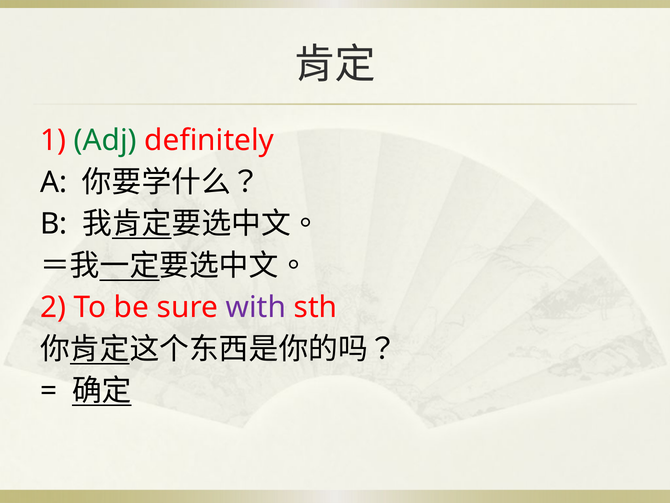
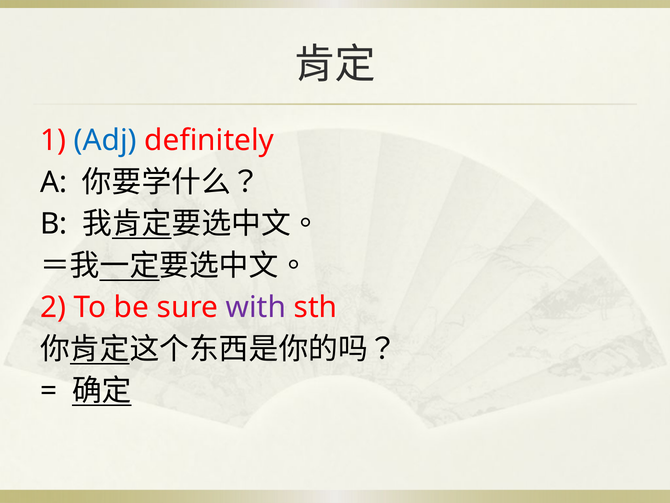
Adj colour: green -> blue (105, 140)
